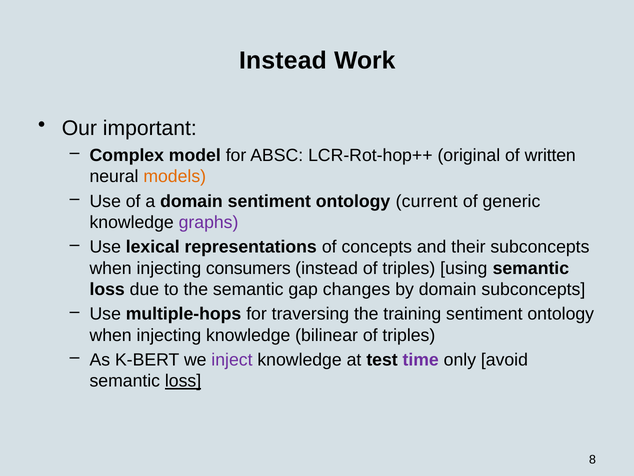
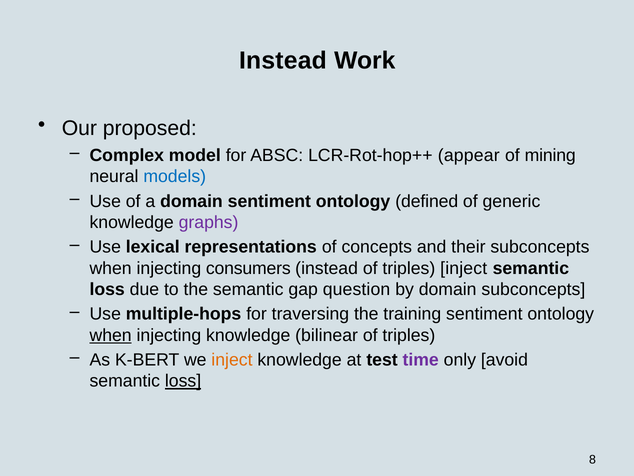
important: important -> proposed (150, 128)
original: original -> appear (469, 155)
written: written -> mining (550, 155)
models colour: orange -> blue (175, 176)
current: current -> defined (427, 201)
triples using: using -> inject (464, 268)
changes: changes -> question (357, 289)
when underline: none -> present (111, 335)
inject colour: purple -> orange (232, 360)
